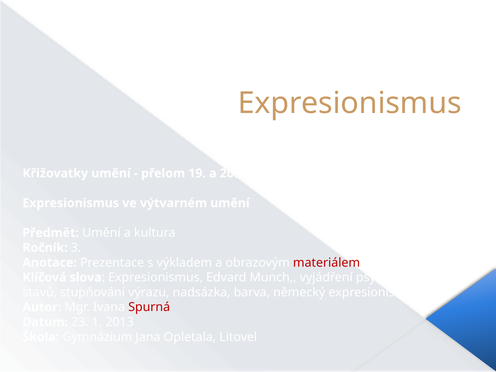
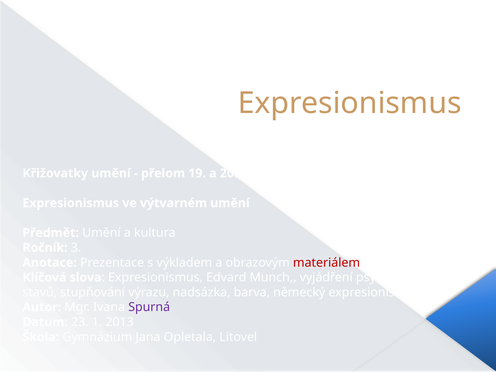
Spurná colour: red -> purple (149, 307)
